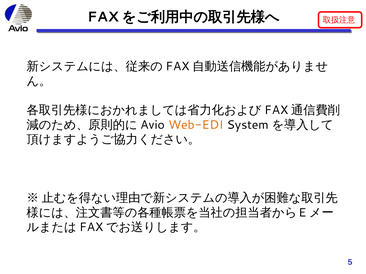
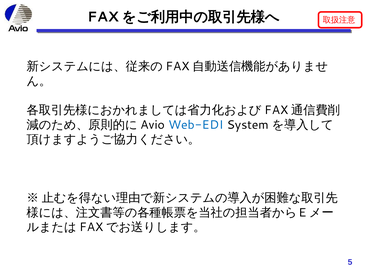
Web-EDI colour: orange -> blue (196, 125)
